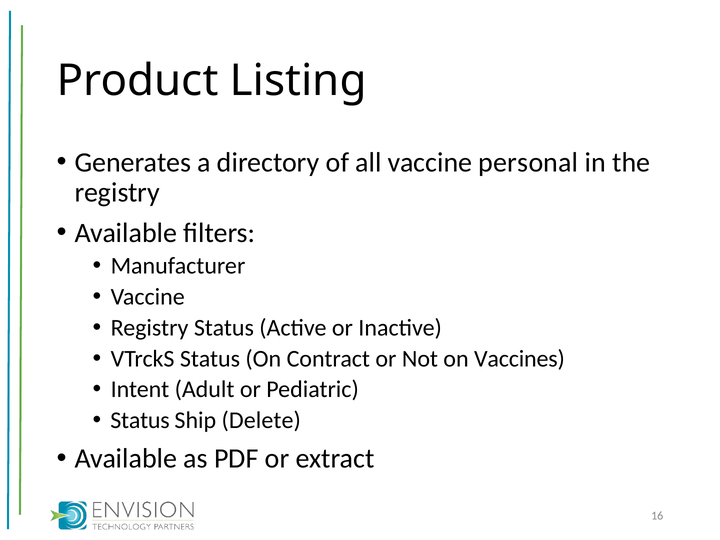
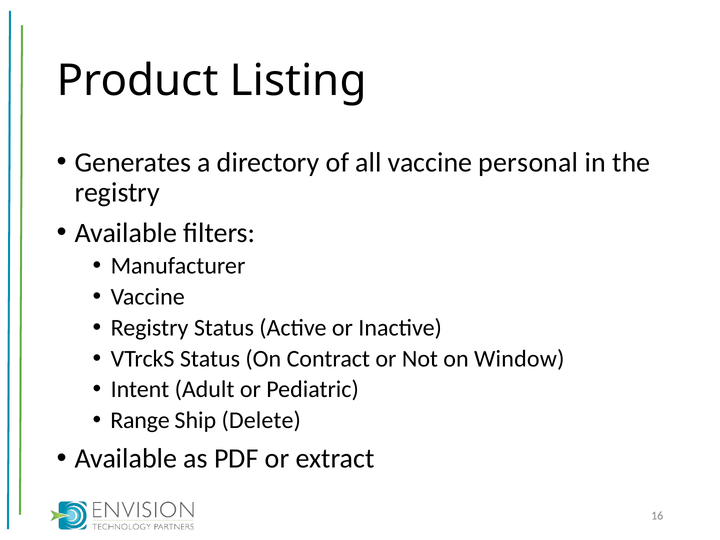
Vaccines: Vaccines -> Window (519, 359)
Status: Status -> Range (140, 420)
